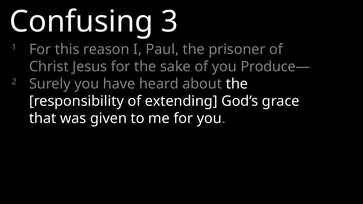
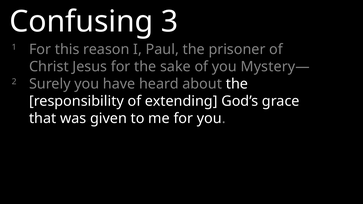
Produce—: Produce— -> Mystery— (275, 67)
